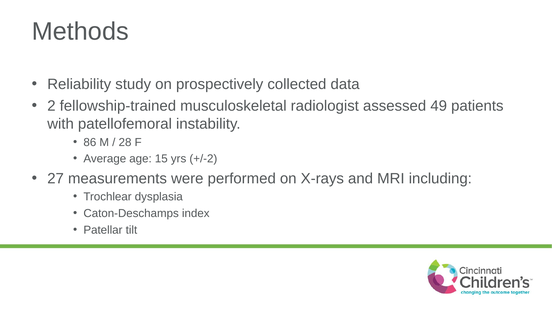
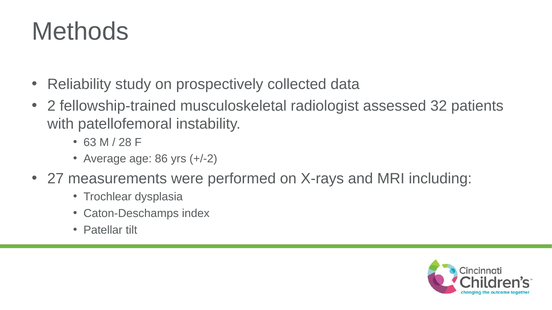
49: 49 -> 32 (439, 106)
86: 86 -> 63 (90, 142)
15: 15 -> 86 (161, 159)
